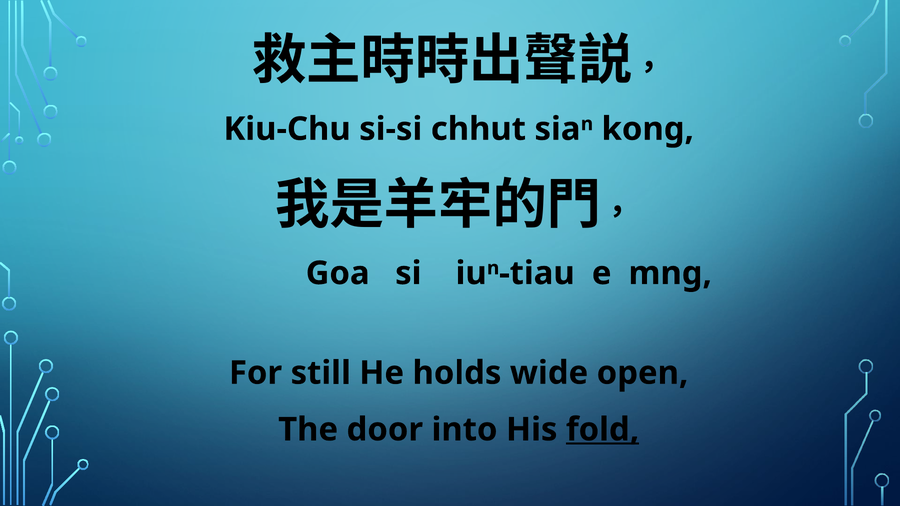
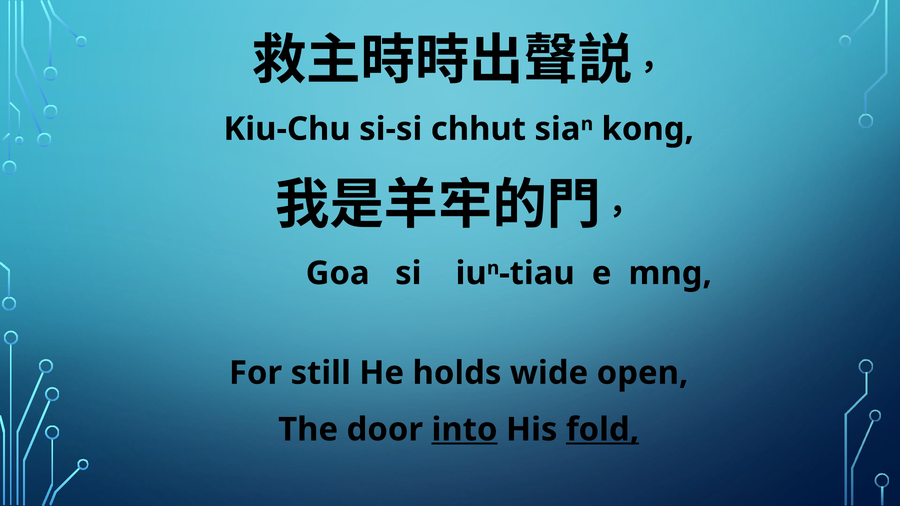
into underline: none -> present (465, 430)
